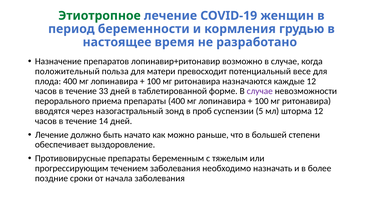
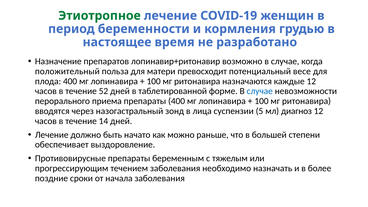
33: 33 -> 52 (103, 91)
случае colour: purple -> blue (260, 91)
проб: проб -> лица (202, 111)
шторма: шторма -> диагноз (296, 111)
